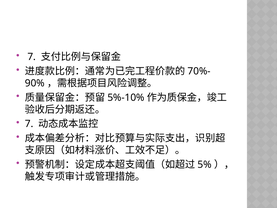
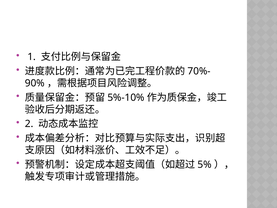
7: 7 -> 1 (32, 57)
7: 7 -> 2 (29, 124)
